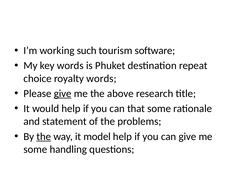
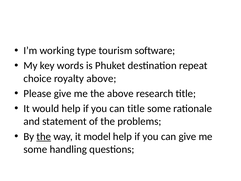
such: such -> type (87, 51)
royalty words: words -> above (101, 78)
give underline: present -> none (63, 93)
can that: that -> title (136, 108)
